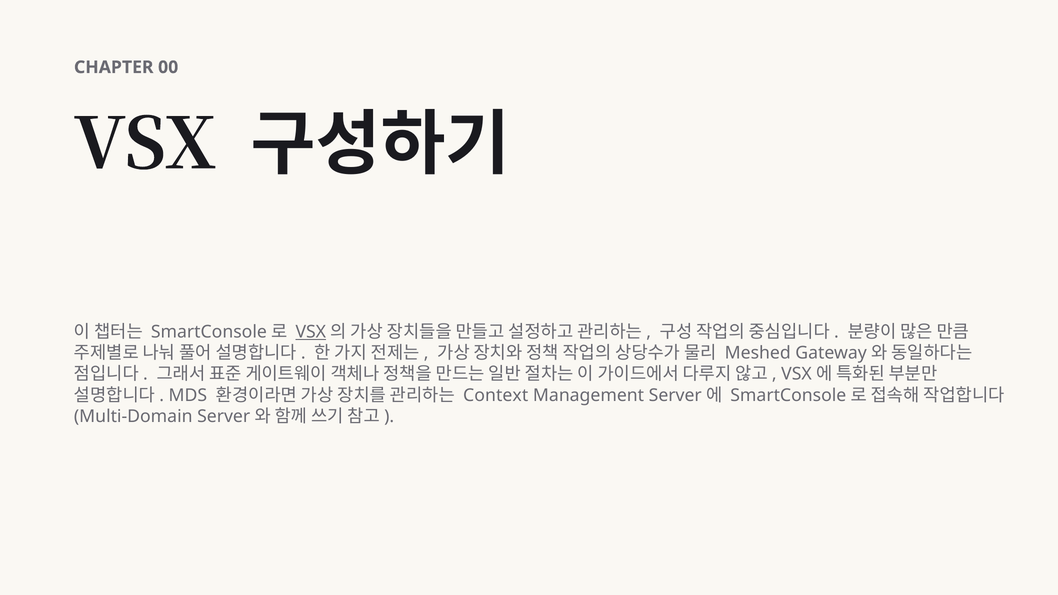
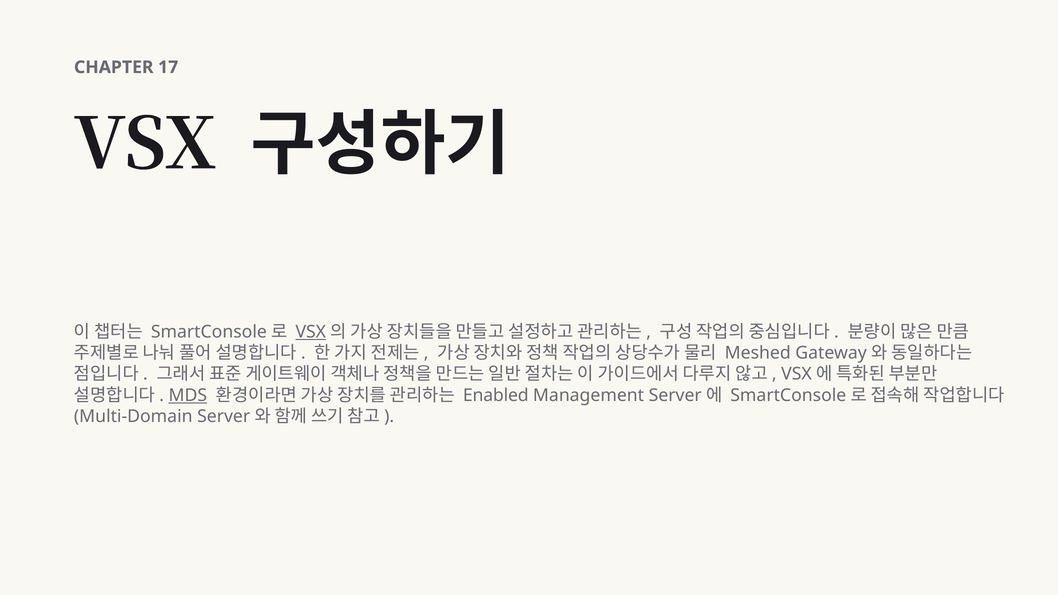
00: 00 -> 17 (168, 67)
MDS underline: none -> present (188, 395)
Context: Context -> Enabled (496, 395)
